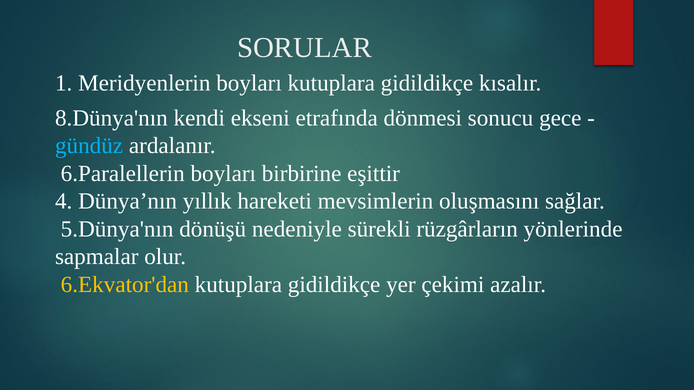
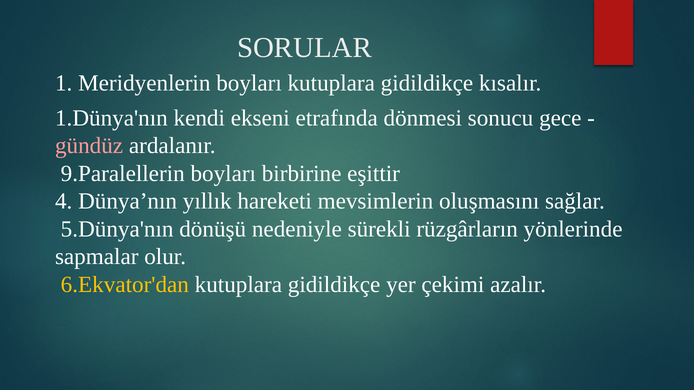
8.Dünya'nın: 8.Dünya'nın -> 1.Dünya'nın (111, 118)
gündüz colour: light blue -> pink (89, 146)
6.Paralellerin: 6.Paralellerin -> 9.Paralellerin (123, 174)
